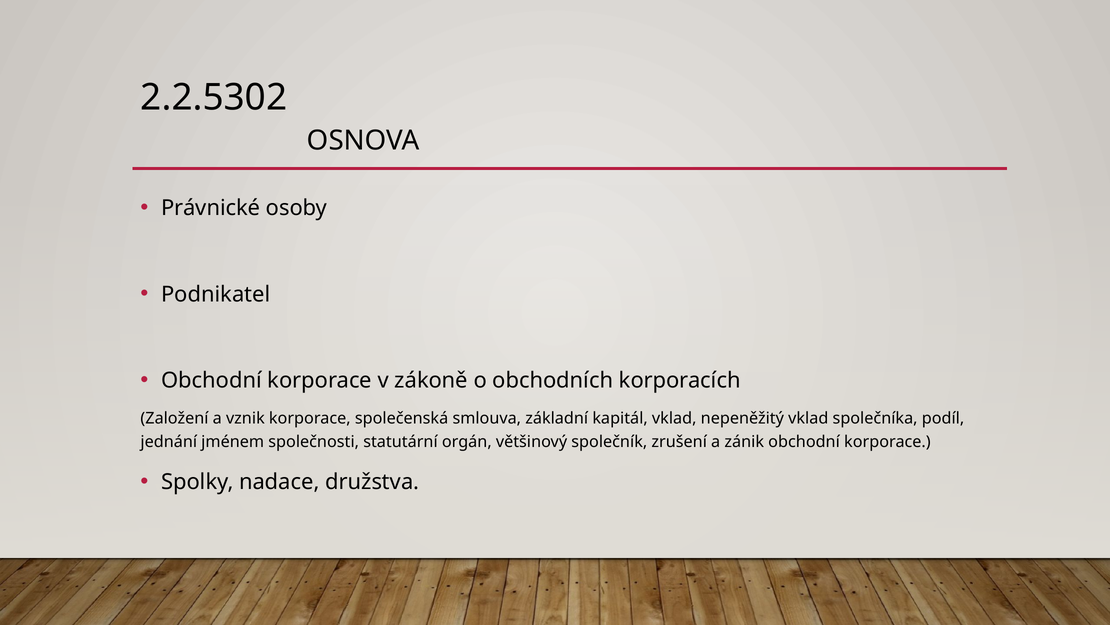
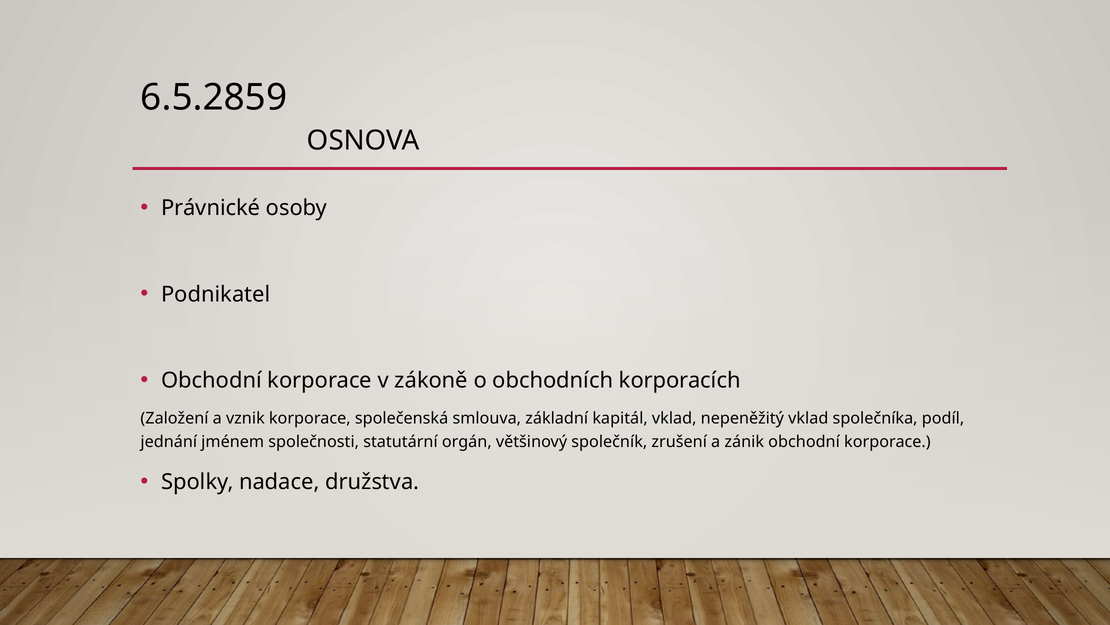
2.2.5302: 2.2.5302 -> 6.5.2859 (214, 97)
